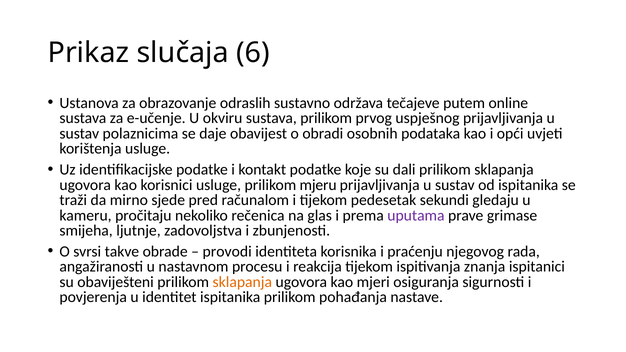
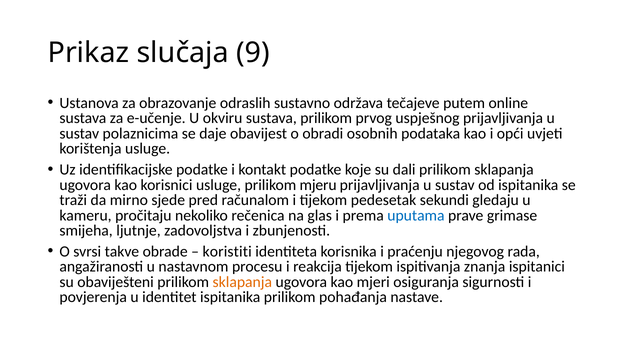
6: 6 -> 9 (253, 53)
uputama colour: purple -> blue (416, 215)
provodi: provodi -> koristiti (227, 252)
